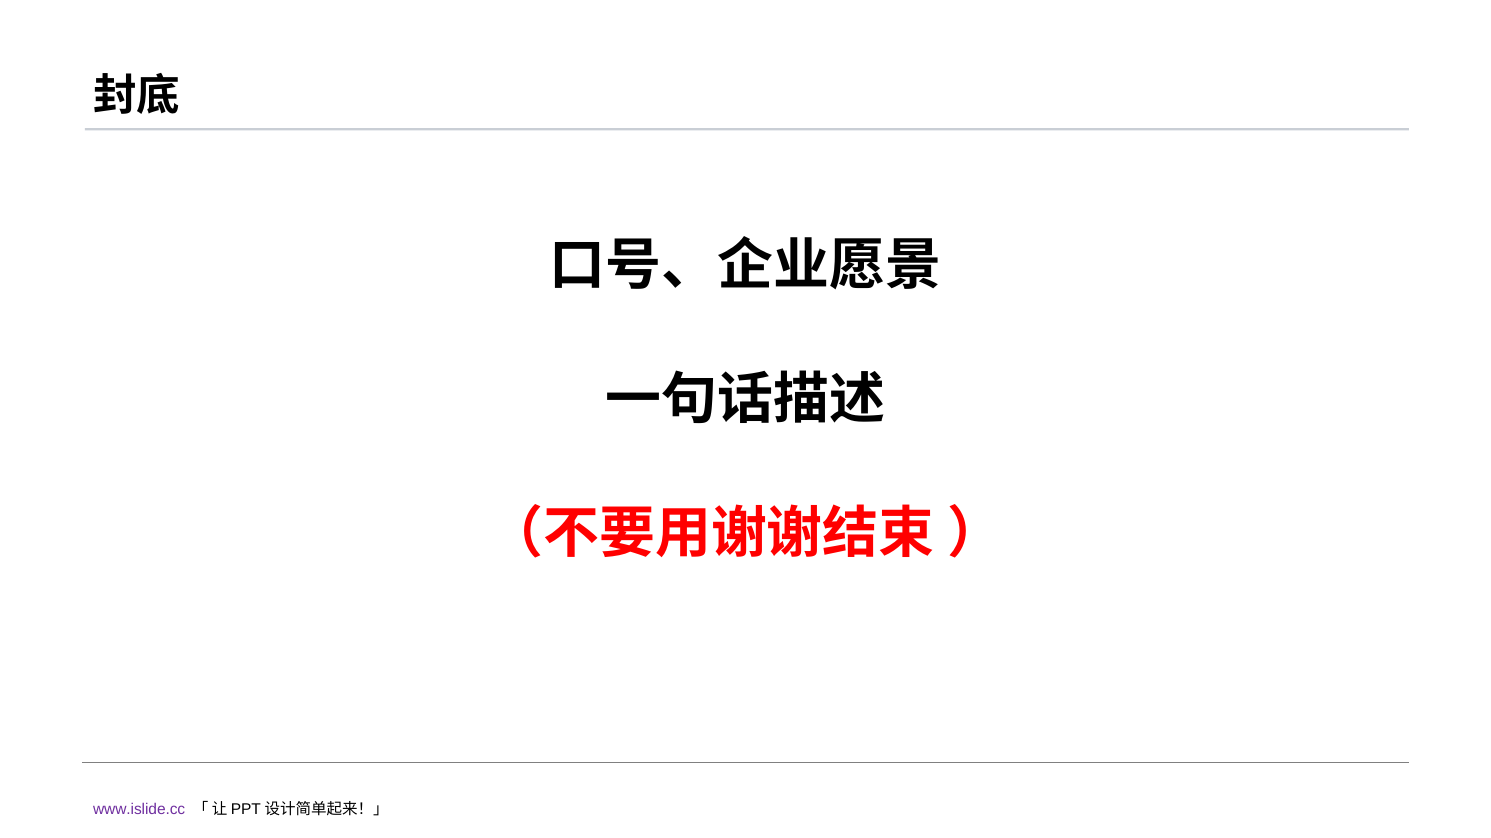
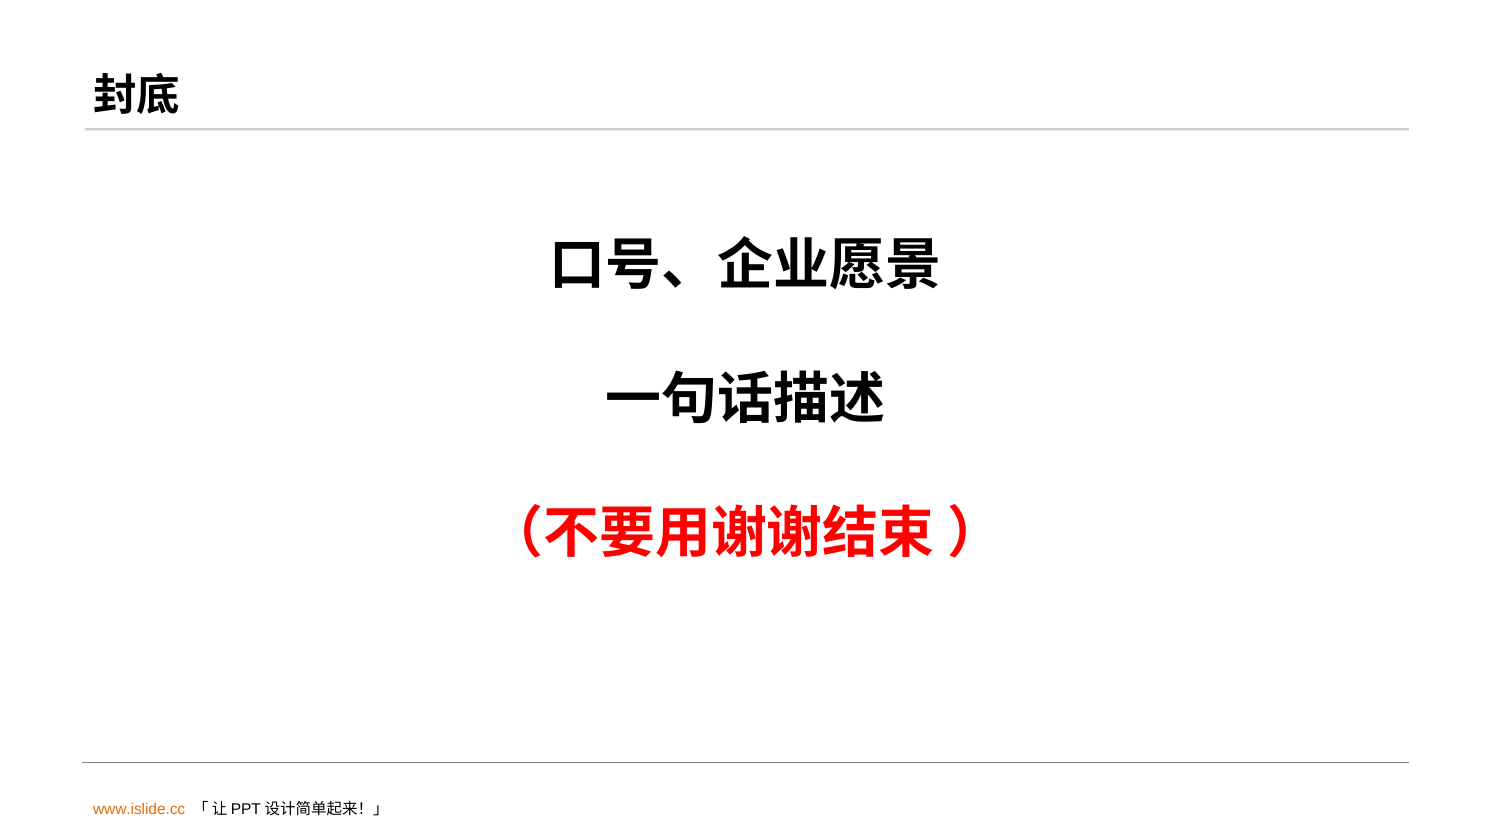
www.islide.cc colour: purple -> orange (139, 810)
